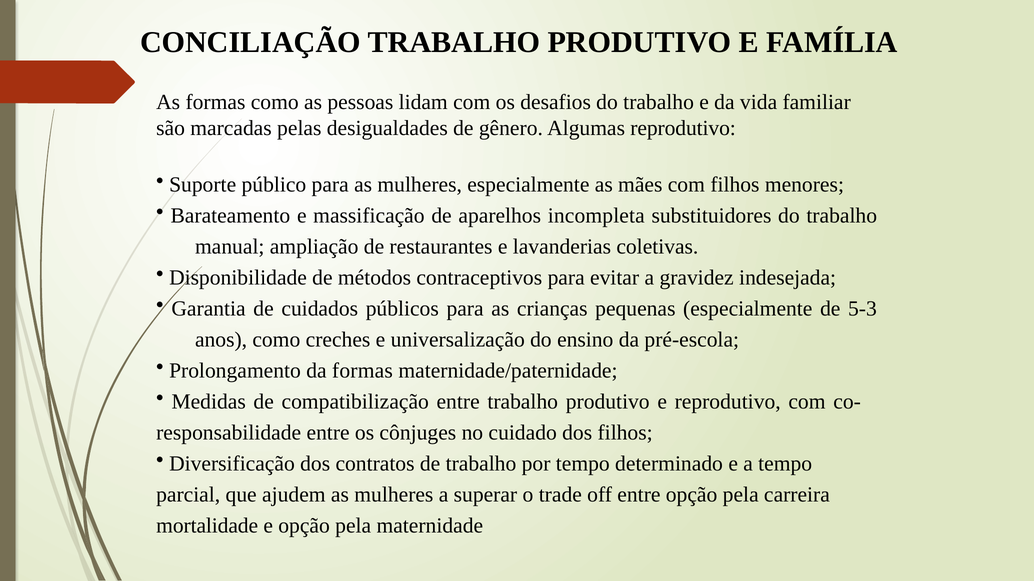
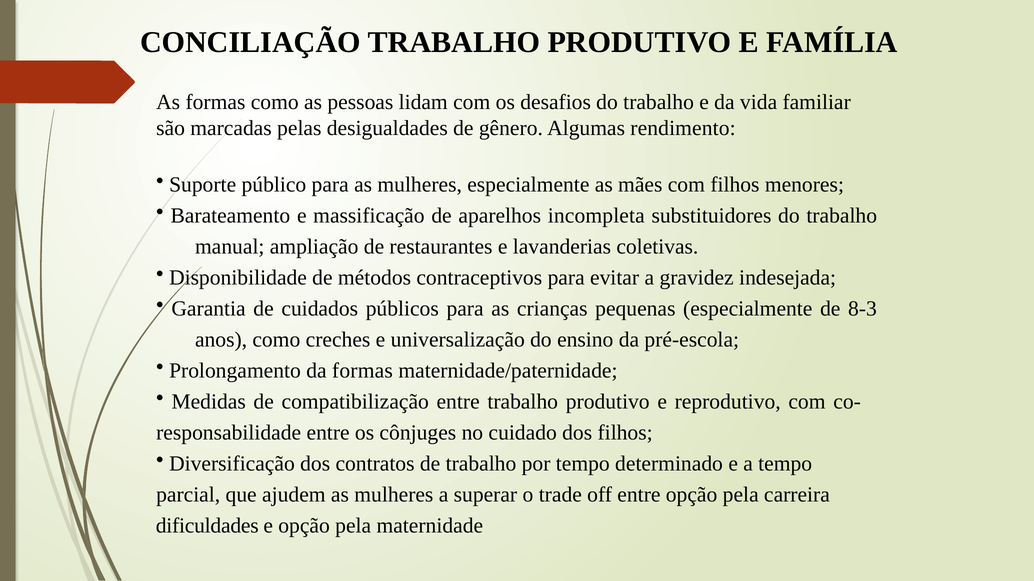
Algumas reprodutivo: reprodutivo -> rendimento (683, 128)
5-3: 5-3 -> 8-3 (862, 309)
mortalidade: mortalidade -> dificuldades (207, 526)
